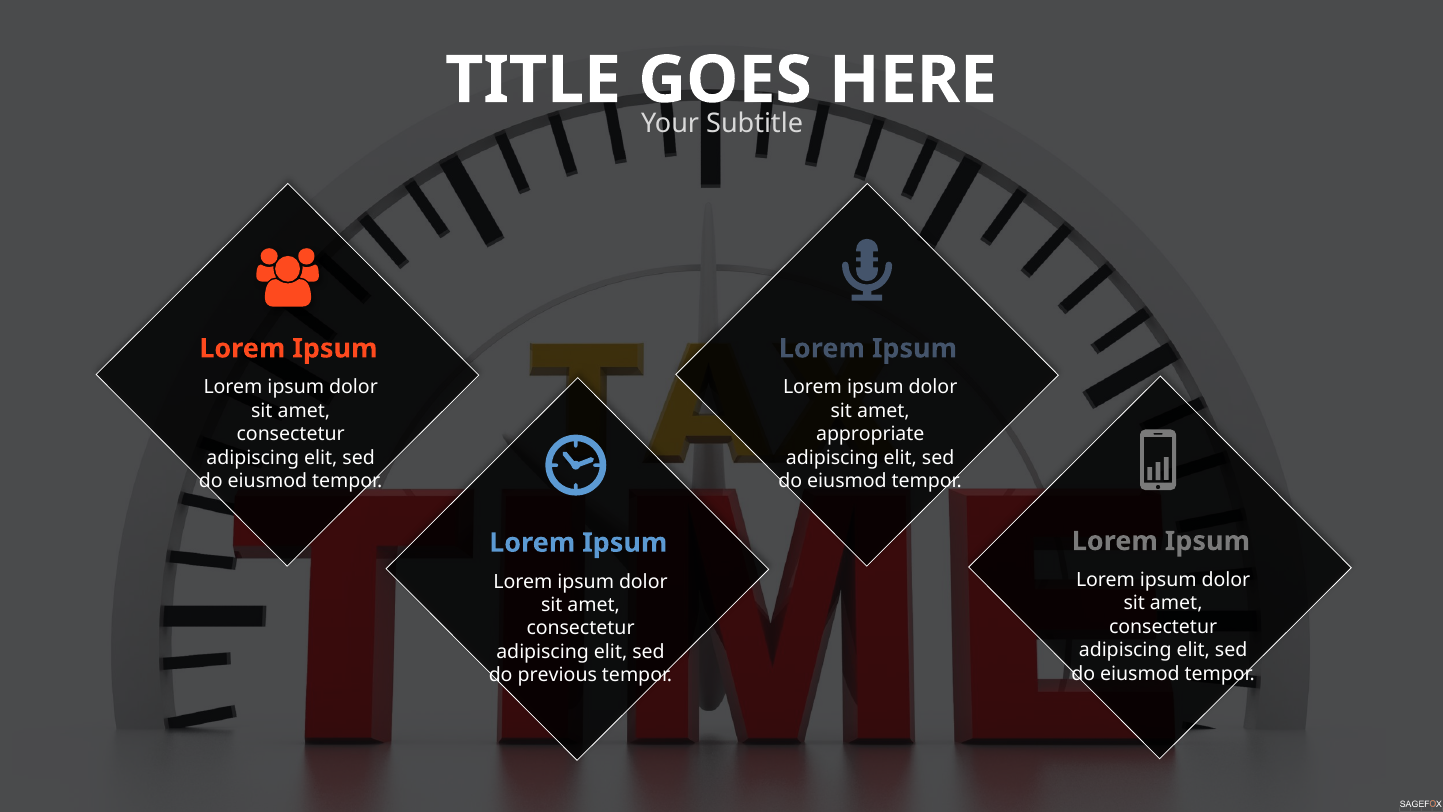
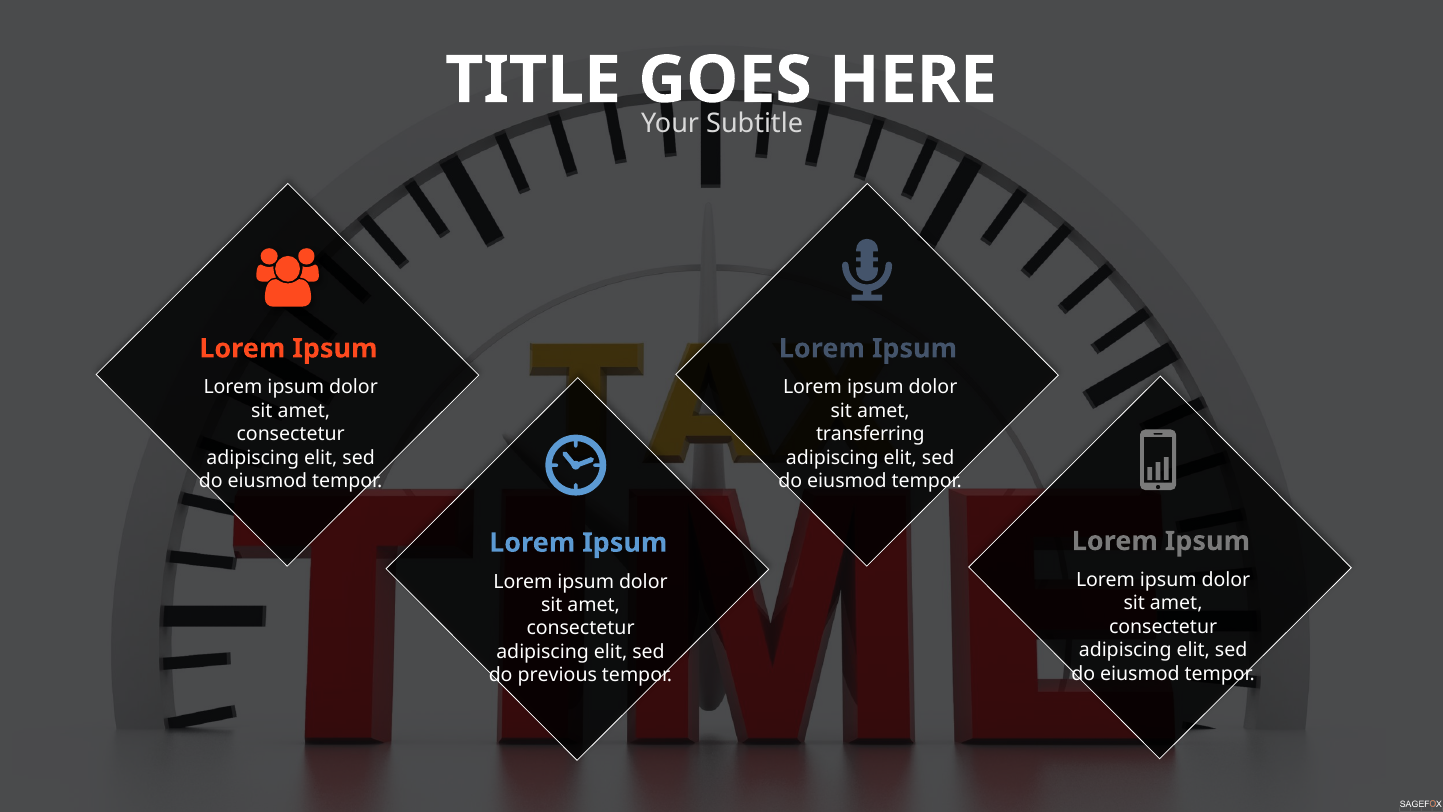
appropriate: appropriate -> transferring (870, 434)
